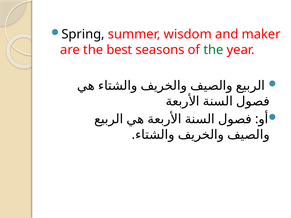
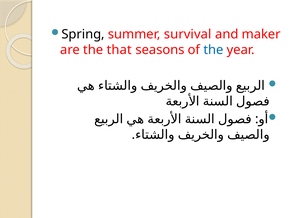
wisdom: wisdom -> survival (188, 34)
best: best -> that (119, 50)
the colour: green -> blue (213, 50)
